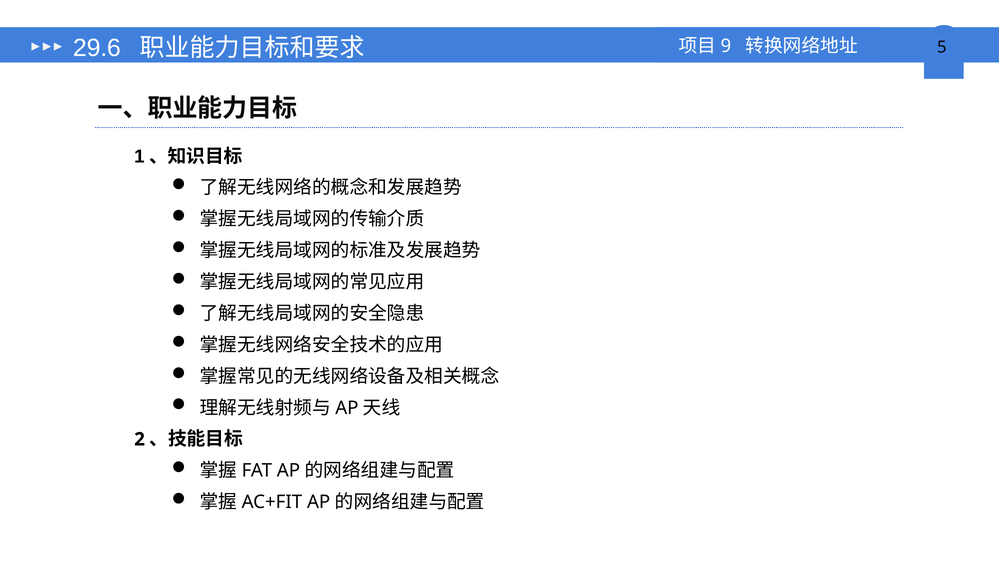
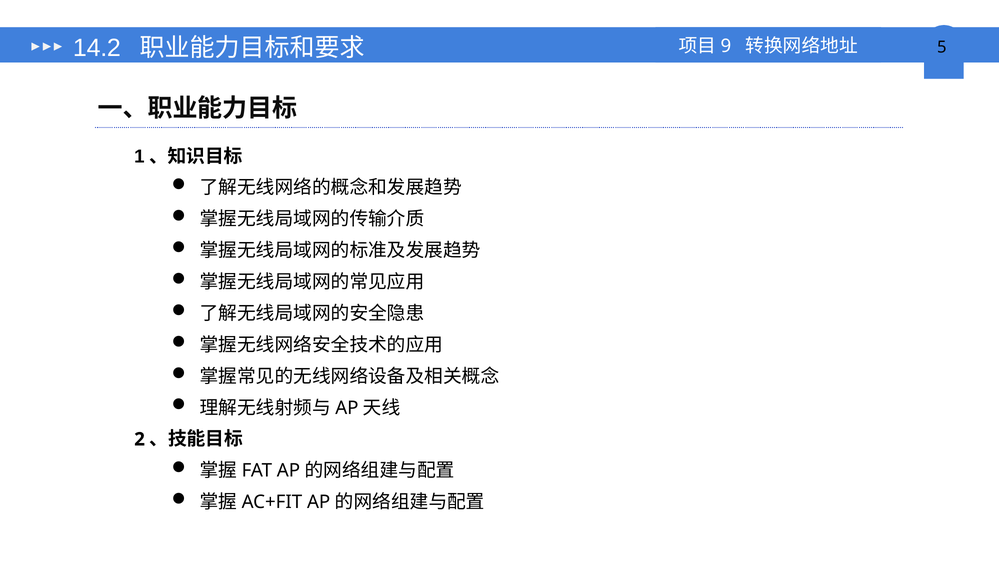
29.6: 29.6 -> 14.2 (97, 48)
